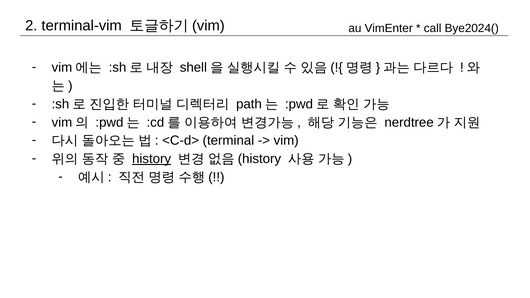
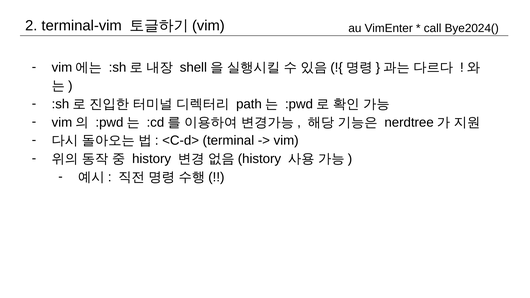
history underline: present -> none (152, 159)
